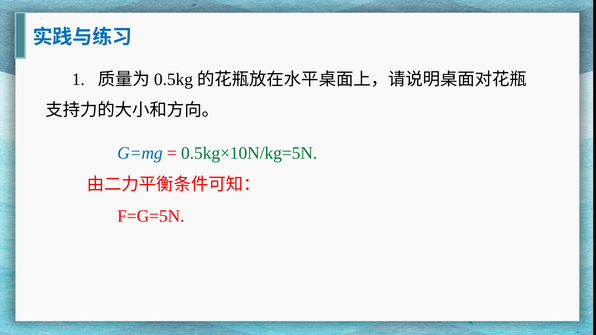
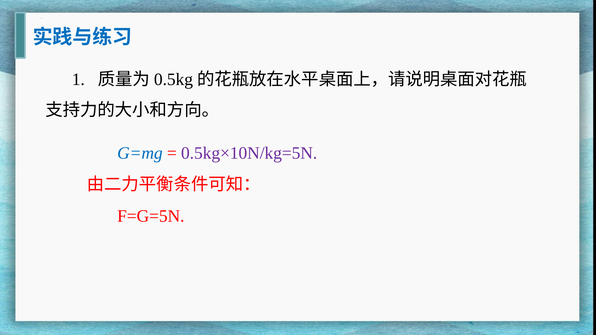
0.5kg×10N/kg=5N colour: green -> purple (249, 153)
